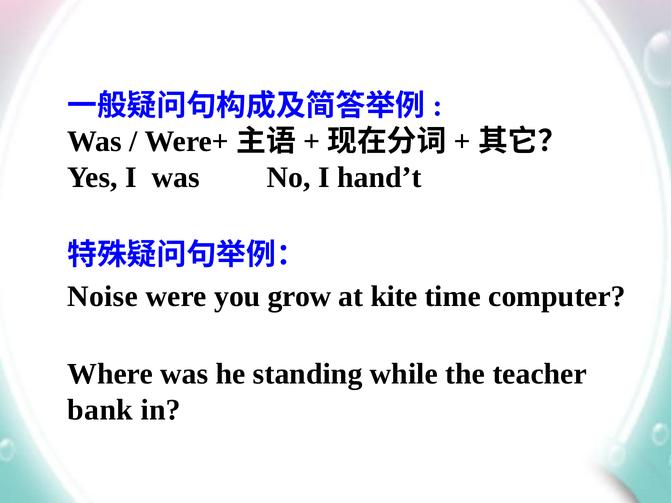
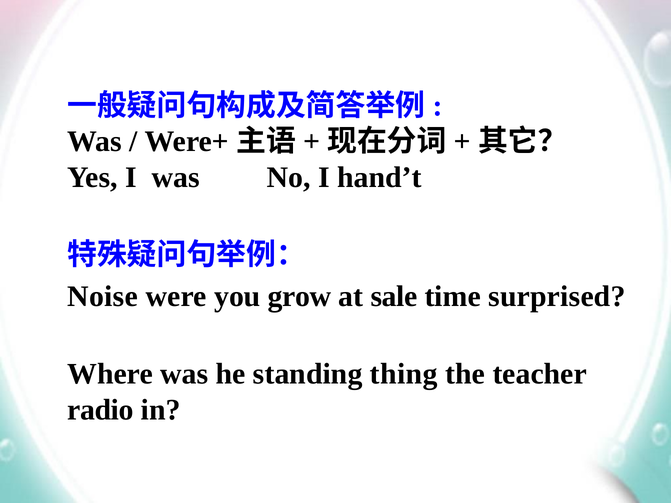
kite: kite -> sale (394, 297)
computer: computer -> surprised (557, 297)
while: while -> thing (404, 374)
bank: bank -> radio (101, 410)
